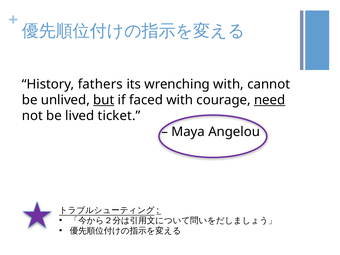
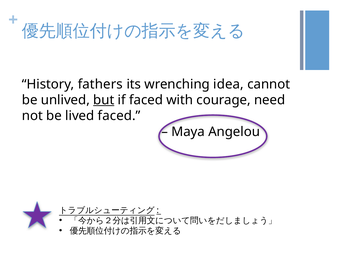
wrenching with: with -> idea (228, 84)
need underline: present -> none (270, 100)
lived ticket: ticket -> faced (119, 116)
